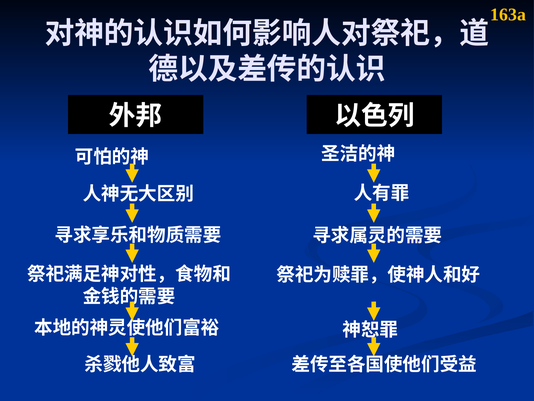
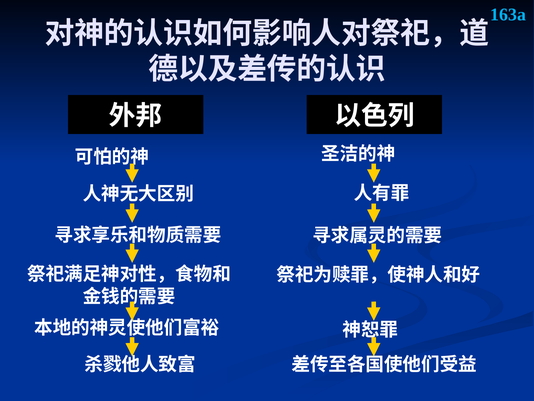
163a colour: yellow -> light blue (508, 15)
